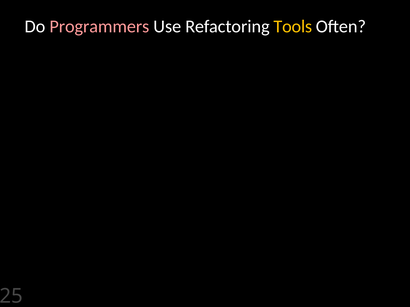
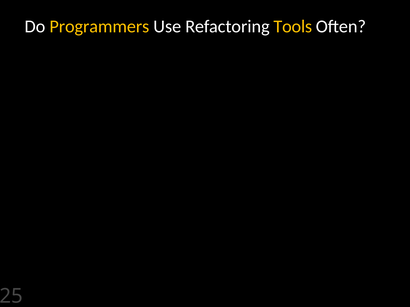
Programmers colour: pink -> yellow (99, 27)
